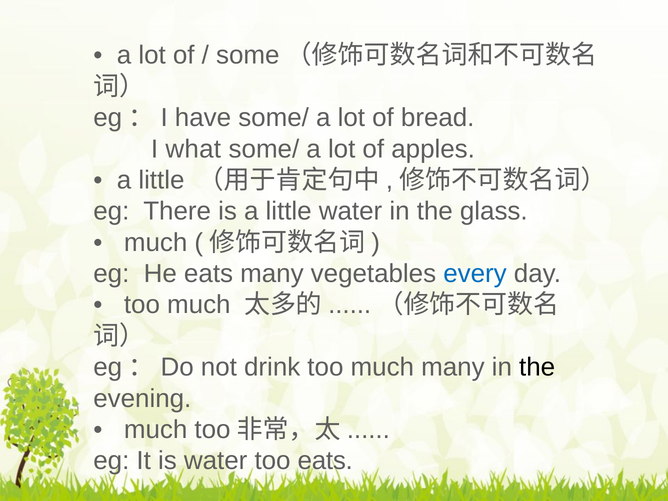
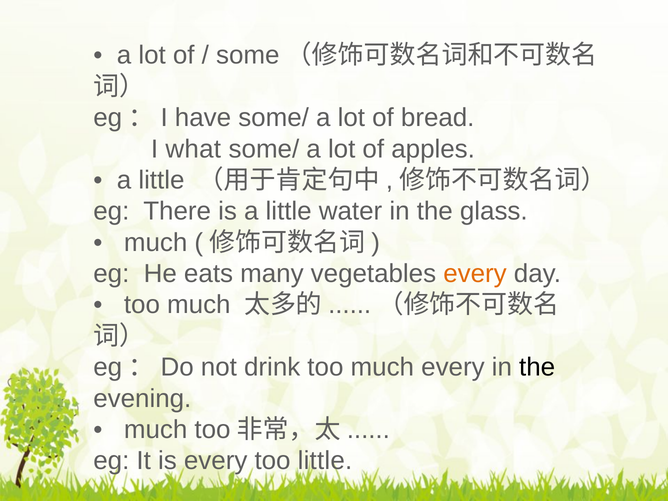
every colour: blue -> orange (475, 274)
much many: many -> every (453, 367)
is water: water -> every (216, 461)
too eats: eats -> little (325, 461)
